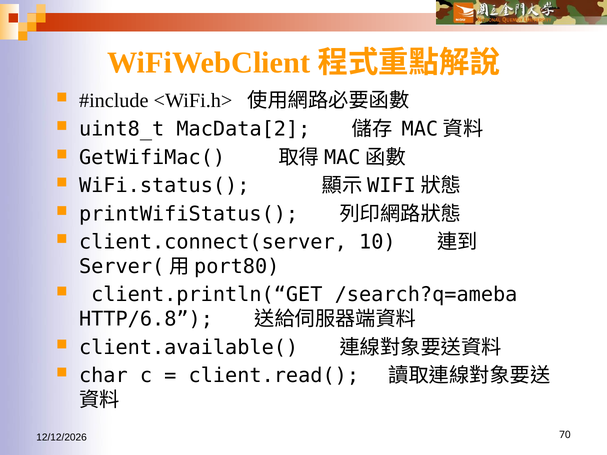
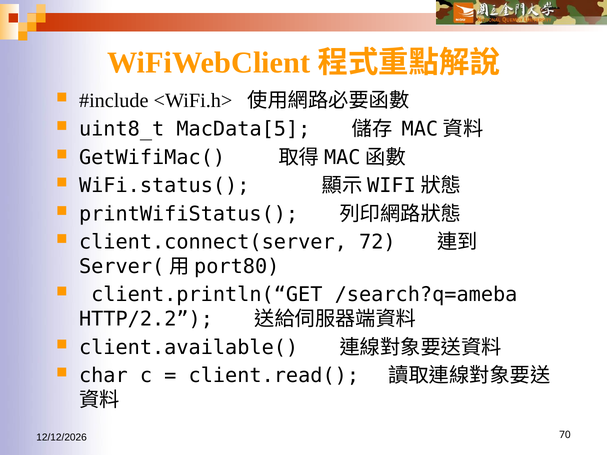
MacData[2: MacData[2 -> MacData[5 (243, 129)
10: 10 -> 72 (377, 242)
HTTP/6.8: HTTP/6.8 -> HTTP/2.2 (146, 319)
